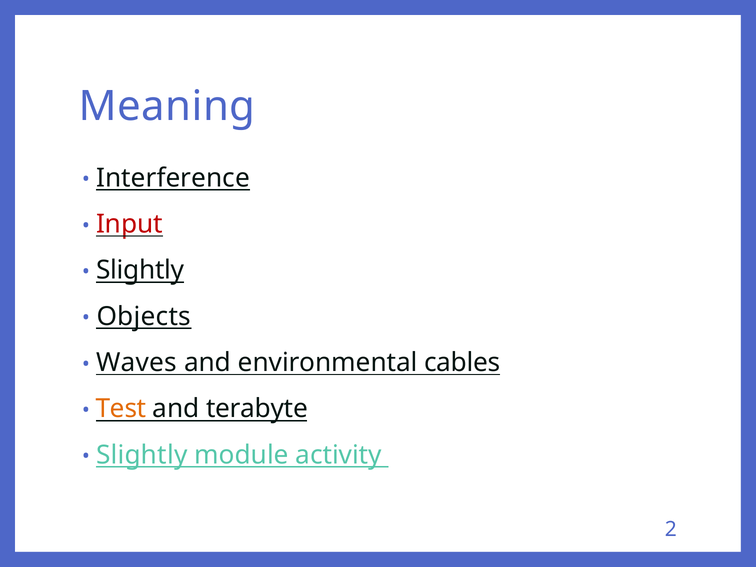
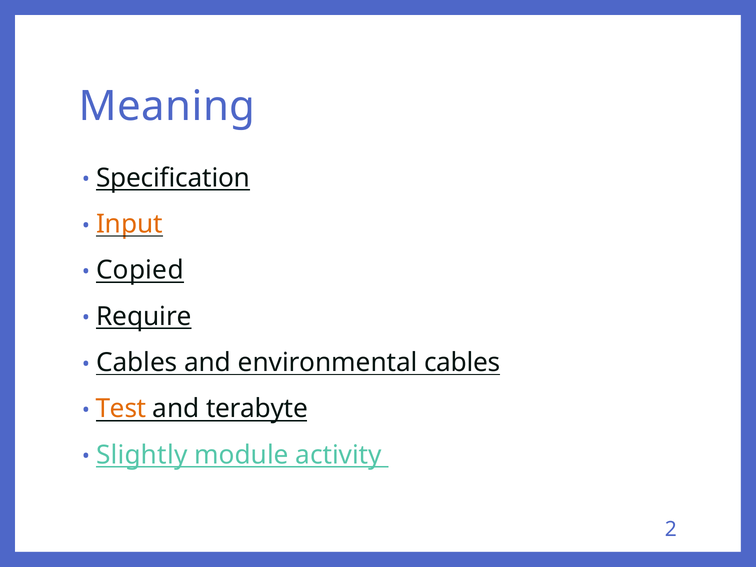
Interference: Interference -> Specification (173, 178)
Input colour: red -> orange (130, 224)
Slightly: Slightly -> Copied (140, 270)
Objects: Objects -> Require (144, 316)
Waves: Waves -> Cables (137, 363)
